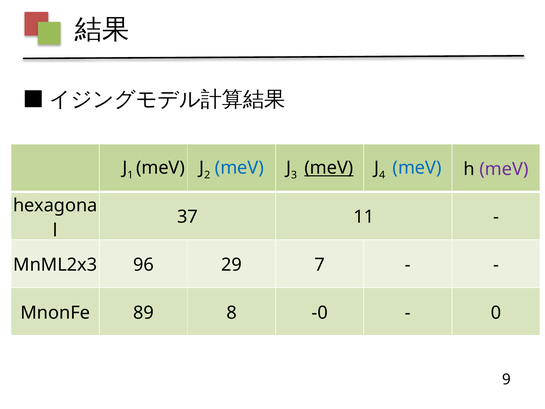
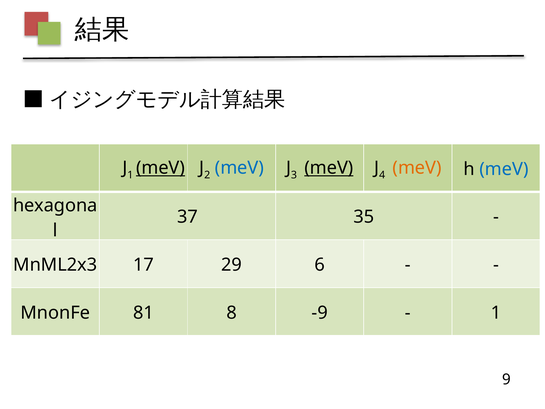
meV underline: none -> present (161, 168)
meV colour: blue -> orange (417, 168)
meV colour: purple -> blue (504, 169)
11: 11 -> 35 (364, 217)
96: 96 -> 17 (143, 265)
7: 7 -> 6 (320, 265)
89: 89 -> 81 (143, 313)
-0: -0 -> -9 (320, 313)
0: 0 -> 1 (496, 313)
